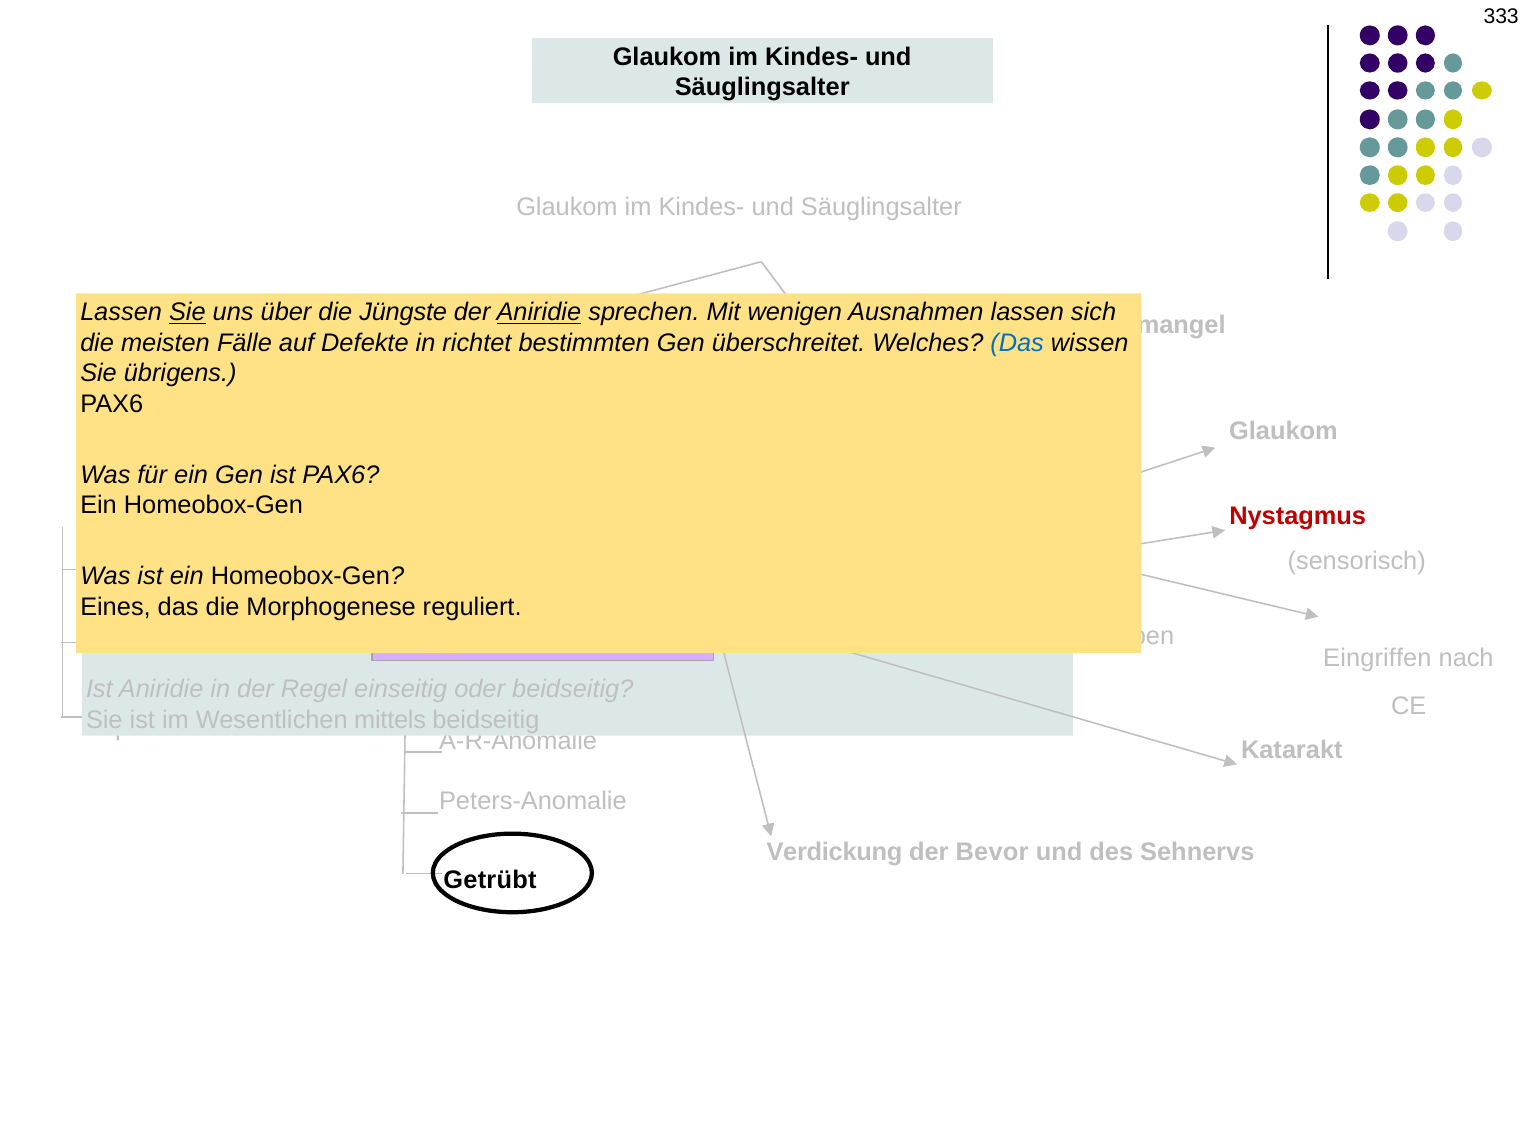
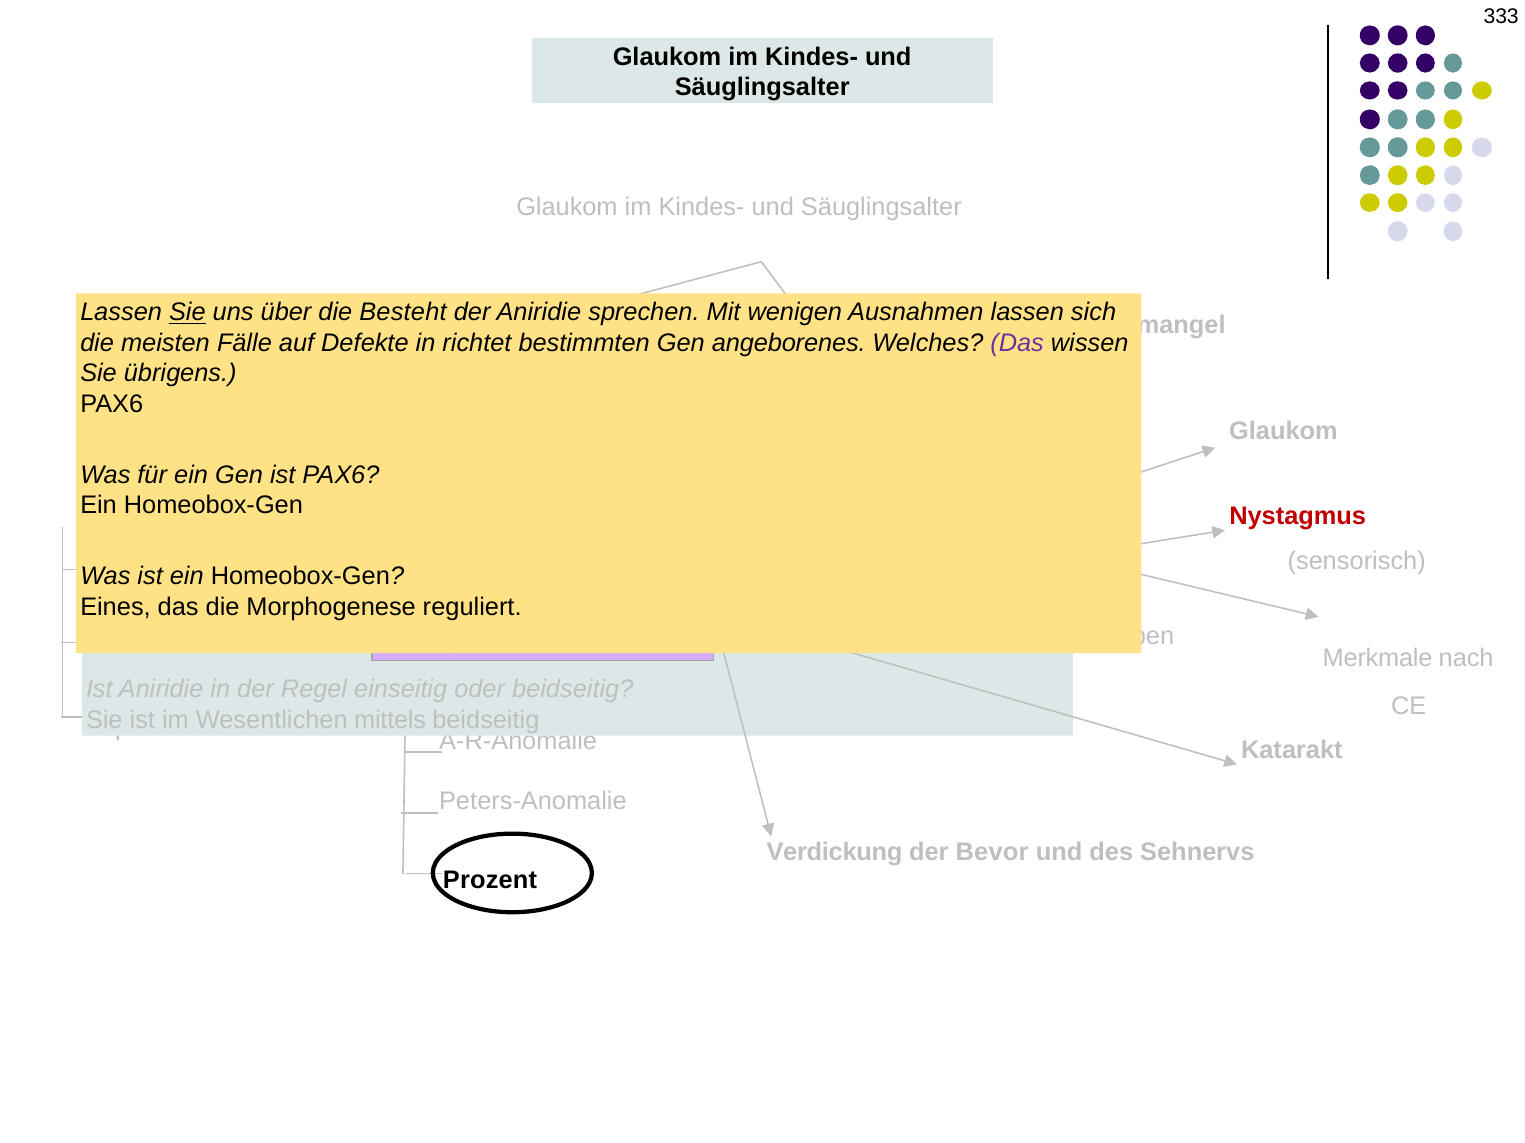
Jüngste: Jüngste -> Besteht (403, 313)
Aniridie underline: present -> none (539, 313)
überschreitet: überschreitet -> angeborenes (789, 343)
Das colour: blue -> purple (1017, 343)
Eingriffen: Eingriffen -> Merkmale (1378, 659)
Getrübt: Getrübt -> Prozent (490, 881)
